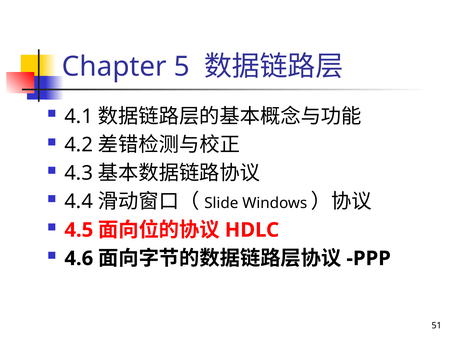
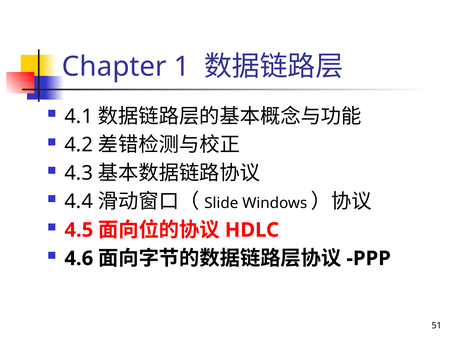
5: 5 -> 1 (182, 67)
